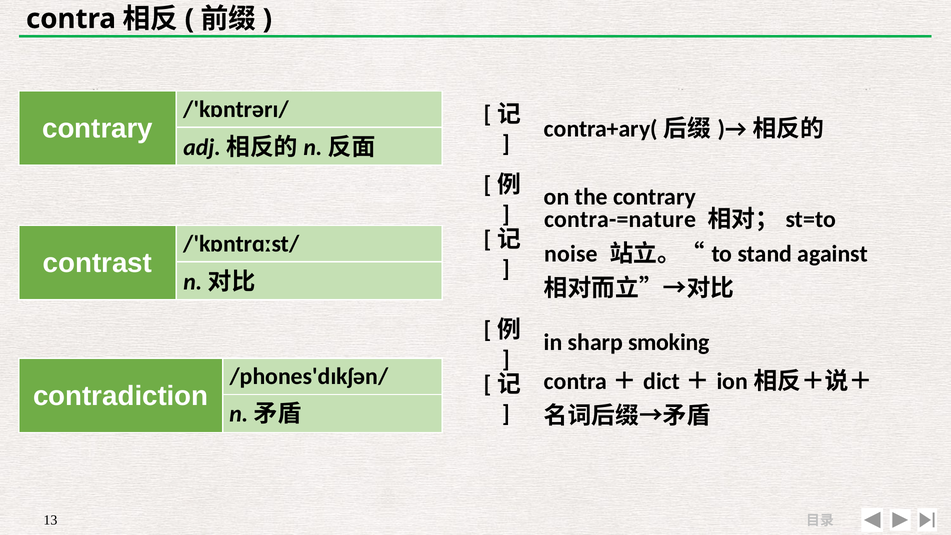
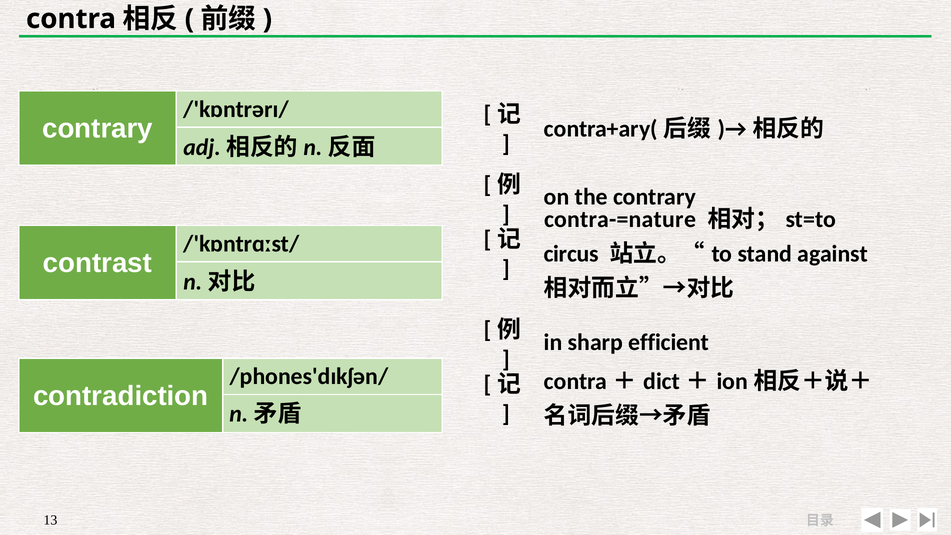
noise: noise -> circus (571, 254)
smoking: smoking -> efficient (669, 342)
